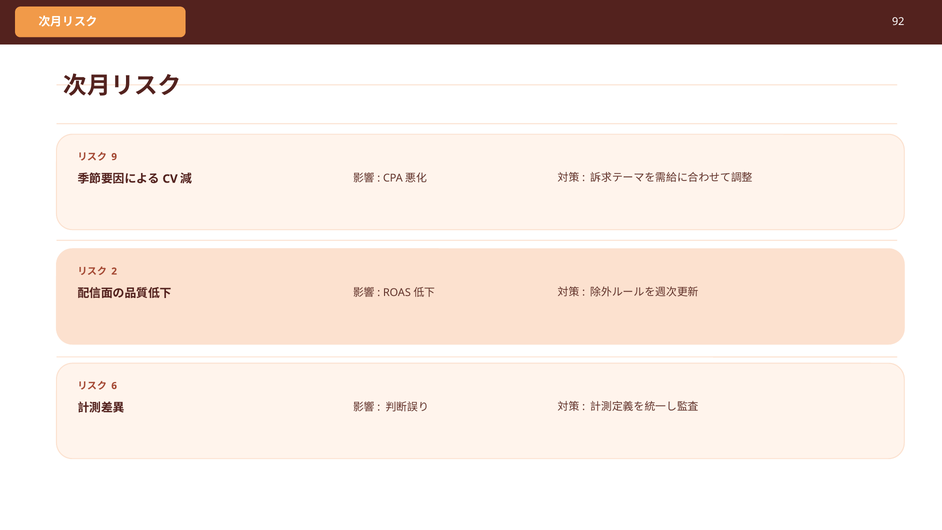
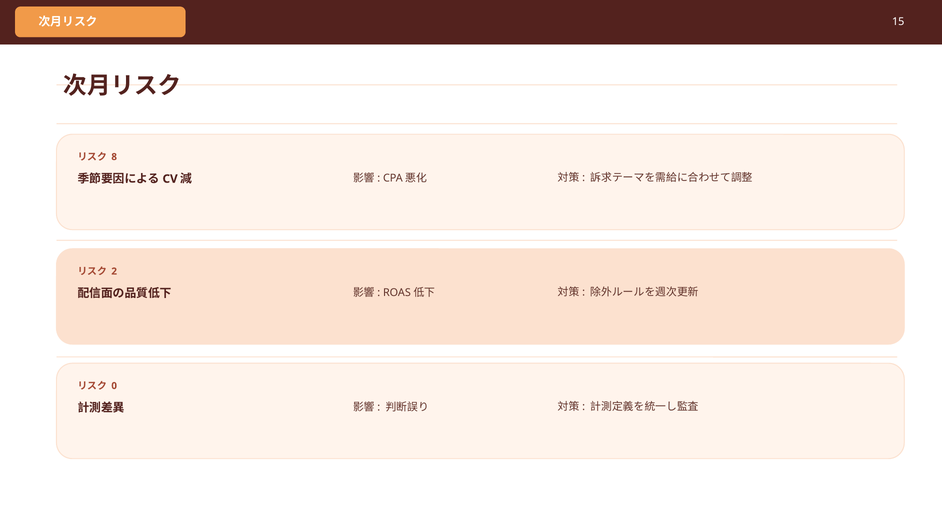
92: 92 -> 15 (898, 22)
9: 9 -> 8 (114, 157)
6: 6 -> 0 (114, 386)
